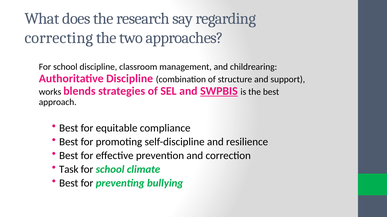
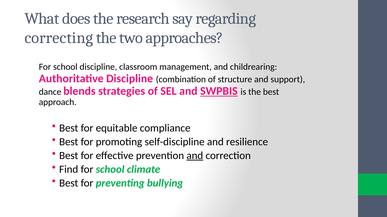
works: works -> dance (50, 92)
and underline: none -> present (195, 156)
Task: Task -> Find (69, 170)
